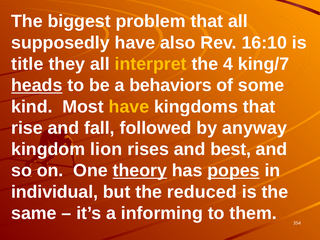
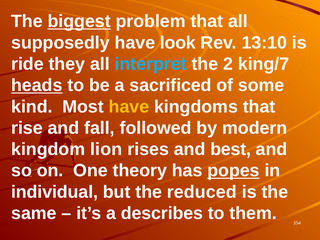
biggest underline: none -> present (79, 21)
also: also -> look (178, 43)
16:10: 16:10 -> 13:10 (264, 43)
title: title -> ride (27, 64)
interpret colour: yellow -> light blue (151, 64)
4: 4 -> 2 (228, 64)
behaviors: behaviors -> sacrificed (170, 85)
anyway: anyway -> modern (255, 128)
theory underline: present -> none (140, 171)
informing: informing -> describes (162, 213)
